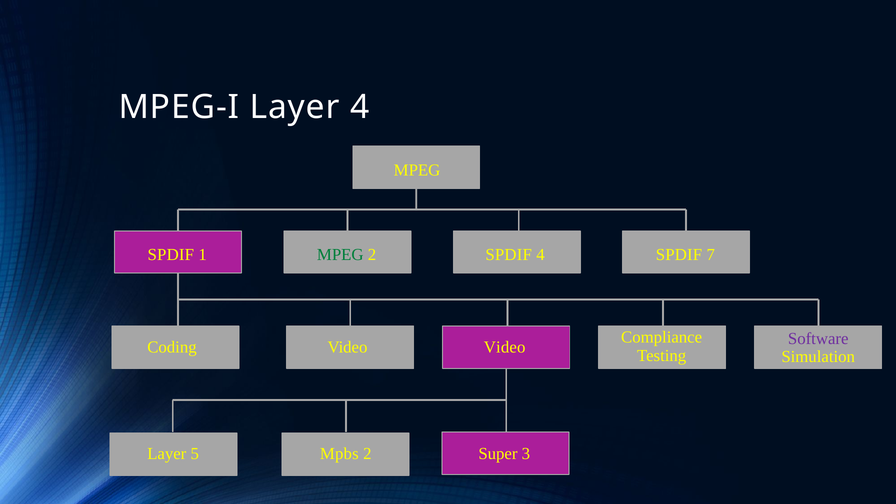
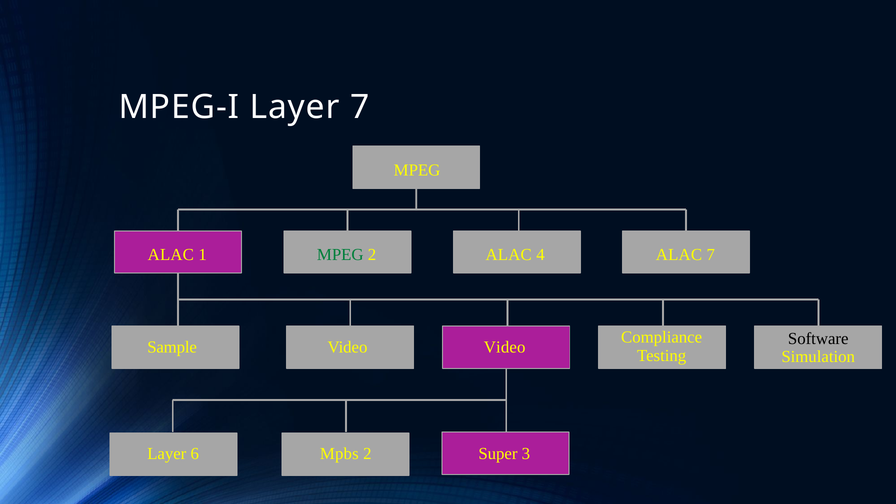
Layer 4: 4 -> 7 (360, 107)
SPDIF: SPDIF -> ALAC (171, 255)
2 SPDIF: SPDIF -> ALAC (509, 255)
4 SPDIF: SPDIF -> ALAC (679, 255)
Software colour: purple -> black (818, 339)
Coding: Coding -> Sample (172, 347)
5: 5 -> 6 (195, 454)
